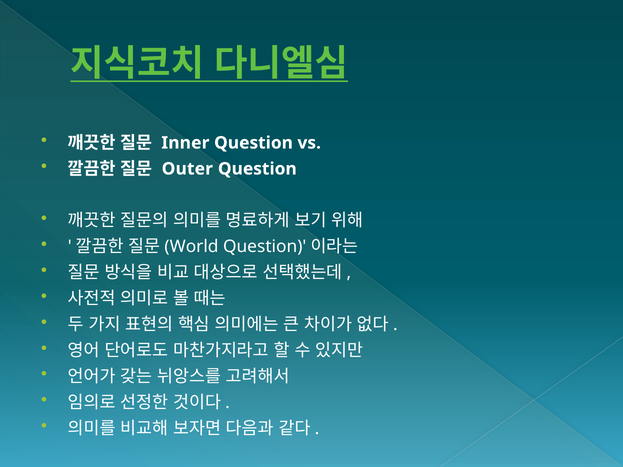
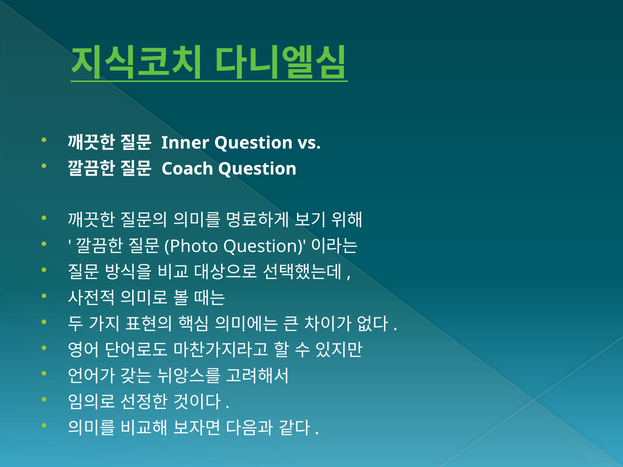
Outer: Outer -> Coach (187, 169)
World: World -> Photo (191, 247)
